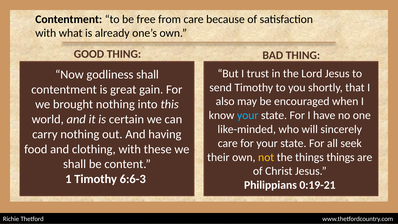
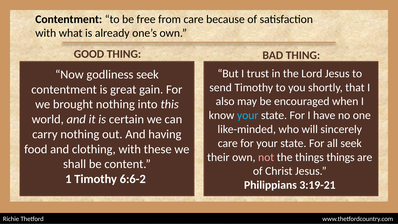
godliness shall: shall -> seek (148, 74)
not colour: yellow -> pink (266, 157)
6:6-3: 6:6-3 -> 6:6-2 (133, 179)
0:19-21: 0:19-21 -> 3:19-21 (317, 185)
